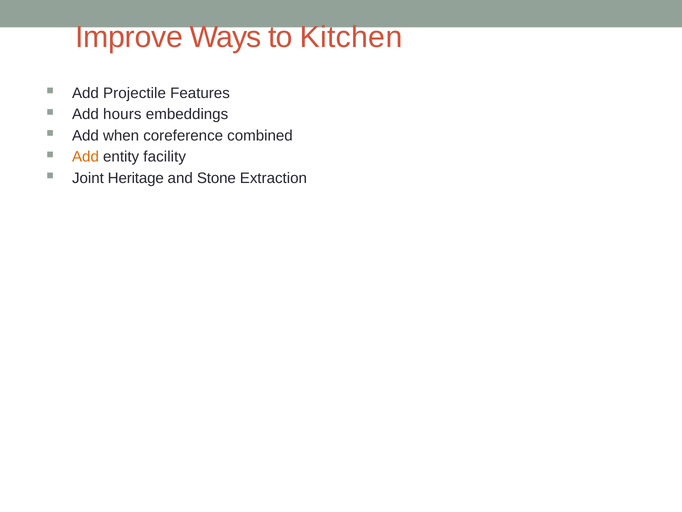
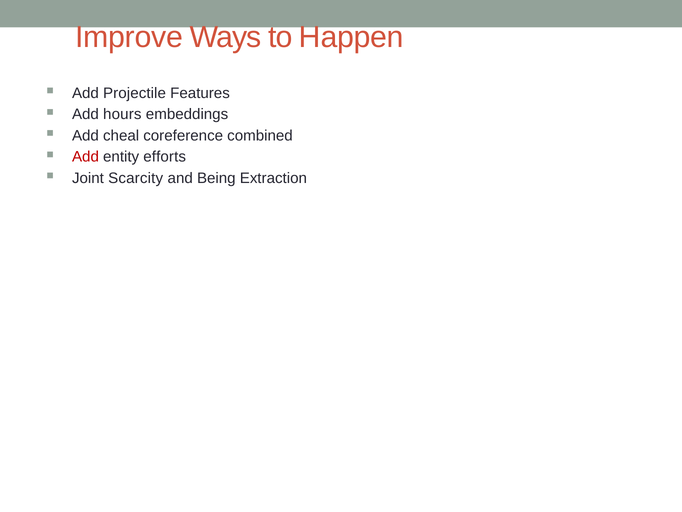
Kitchen: Kitchen -> Happen (351, 37)
when: when -> cheal (121, 135)
Add colour: orange -> red (85, 157)
facility: facility -> efforts (165, 157)
Heritage: Heritage -> Scarcity (136, 178)
Stone: Stone -> Being (216, 178)
